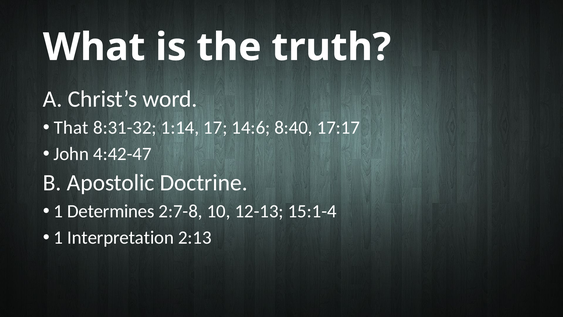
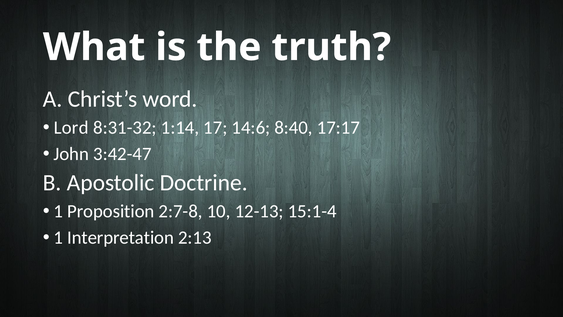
That: That -> Lord (71, 128)
4:42-47: 4:42-47 -> 3:42-47 (122, 154)
Determines: Determines -> Proposition (111, 211)
